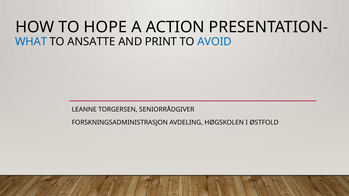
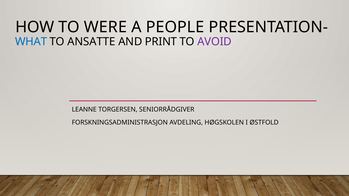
HOPE: HOPE -> WERE (105, 27)
ACTION: ACTION -> PEOPLE (175, 27)
AVOID colour: blue -> purple (215, 42)
